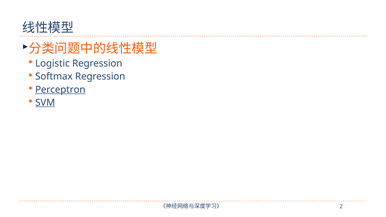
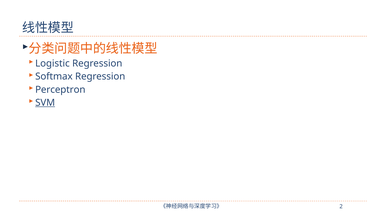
Perceptron underline: present -> none (60, 90)
